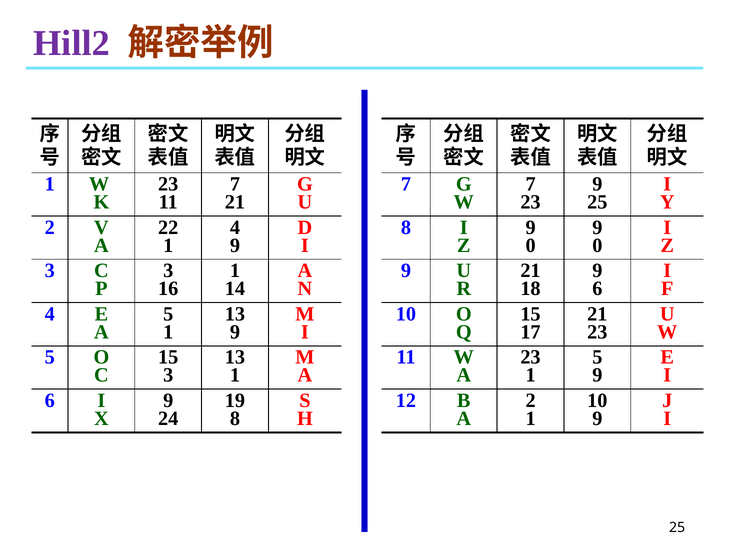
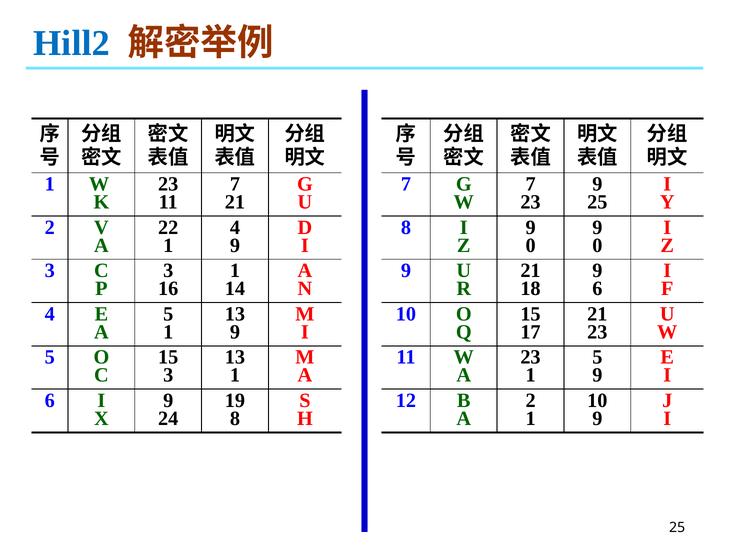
Hill2 colour: purple -> blue (72, 43)
